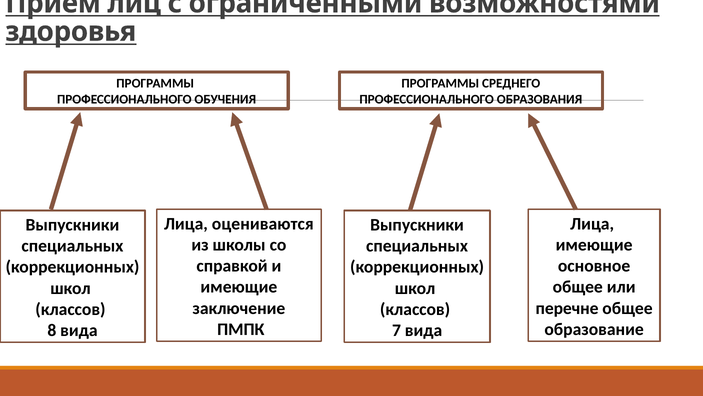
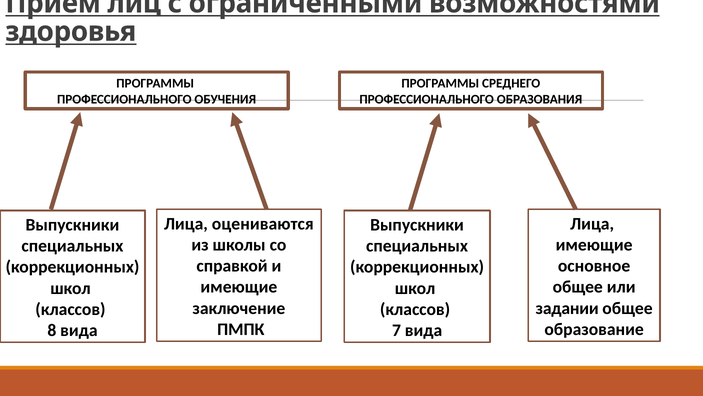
перечне: перечне -> задании (567, 308)
